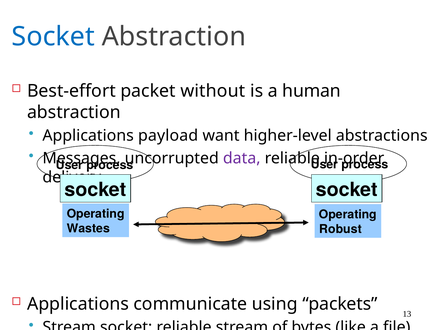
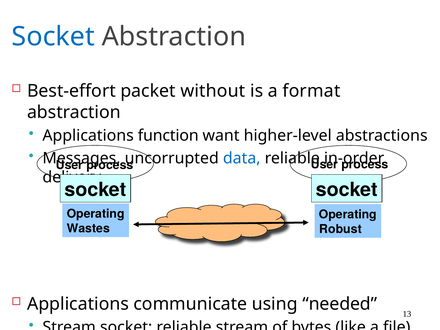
human: human -> format (311, 91)
payload: payload -> function (168, 136)
data colour: purple -> blue (242, 158)
packets: packets -> needed (340, 304)
